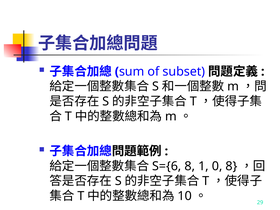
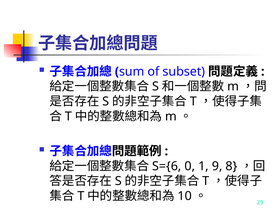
8: 8 -> 0 (190, 166)
0: 0 -> 9 (217, 166)
